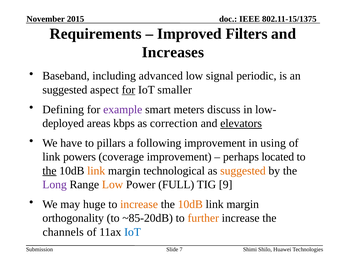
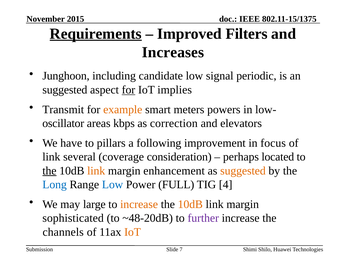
Requirements underline: none -> present (96, 34)
Baseband: Baseband -> Junghoon (66, 76)
advanced: advanced -> candidate (161, 76)
smaller: smaller -> implies (175, 90)
Defining: Defining -> Transmit (63, 109)
example colour: purple -> orange (123, 109)
discuss: discuss -> powers (224, 109)
deployed: deployed -> oscillator (63, 123)
elevators underline: present -> none (241, 123)
using: using -> focus (273, 143)
powers: powers -> several (79, 157)
coverage improvement: improvement -> consideration (179, 157)
technological: technological -> enhancement (174, 170)
Long colour: purple -> blue (55, 184)
Low colour: orange -> blue (113, 184)
9: 9 -> 4 (226, 184)
huge: huge -> large (94, 204)
orthogonality: orthogonality -> sophisticated (73, 218)
~85-20dB: ~85-20dB -> ~48-20dB (148, 218)
further colour: orange -> purple (203, 218)
IoT colour: blue -> orange (133, 232)
